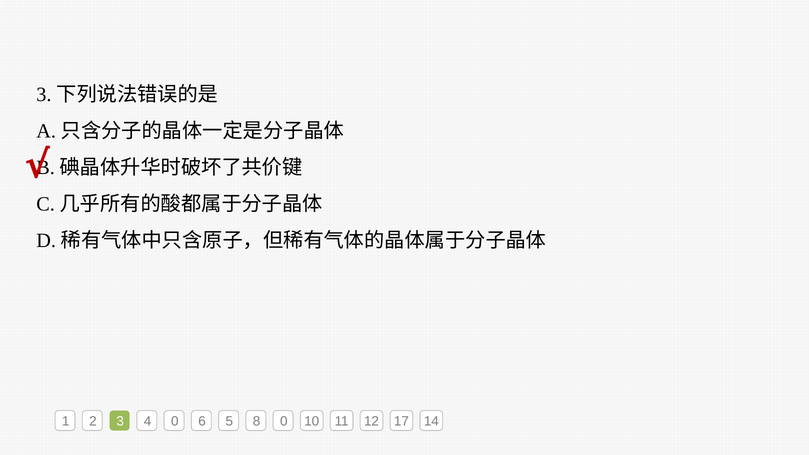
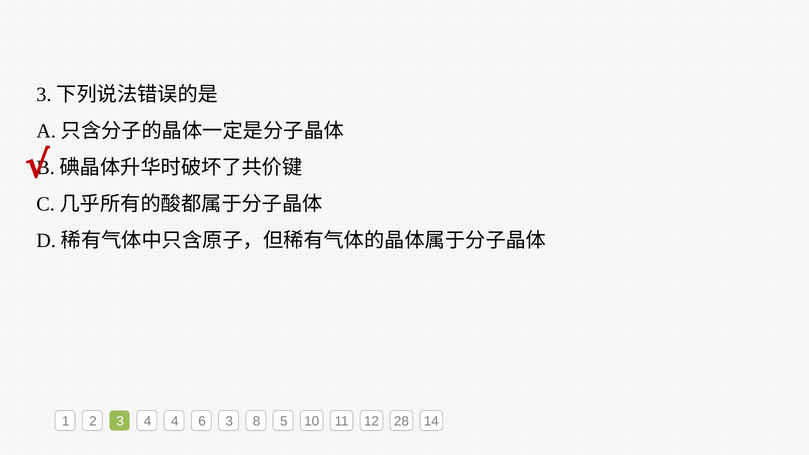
4 0: 0 -> 4 (175, 422)
6 5: 5 -> 3 (229, 422)
8 0: 0 -> 5 (284, 422)
17: 17 -> 28 (401, 422)
